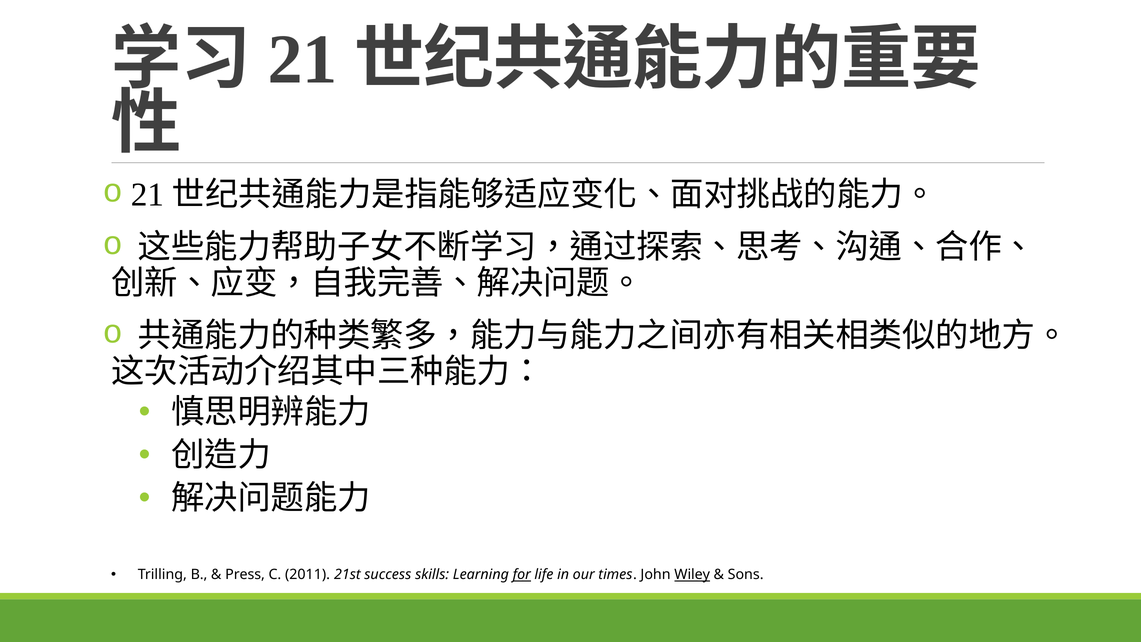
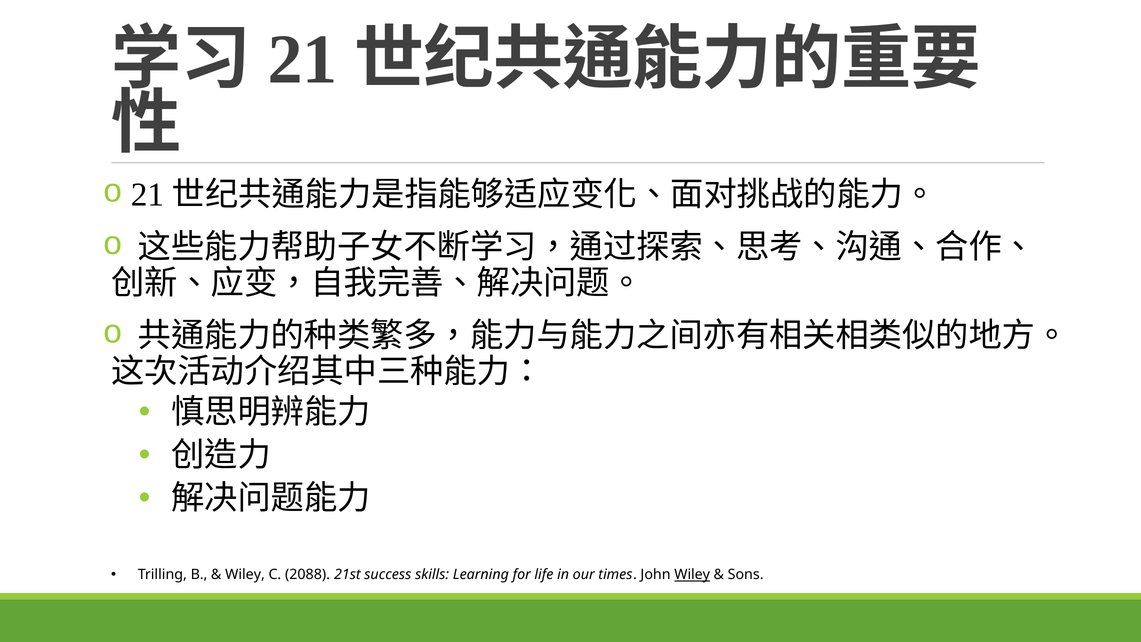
Press: Press -> Wiley (245, 575)
2011: 2011 -> 2088 (308, 575)
for underline: present -> none (522, 575)
